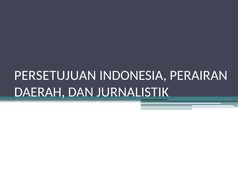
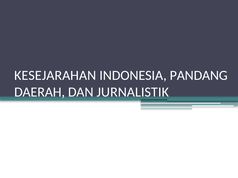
PERSETUJUAN: PERSETUJUAN -> KESEJARAHAN (55, 76)
PERAIRAN: PERAIRAN -> PANDANG (199, 76)
